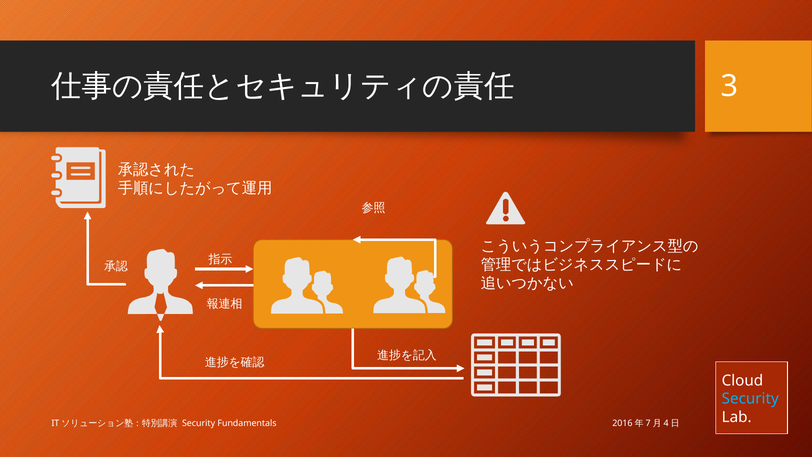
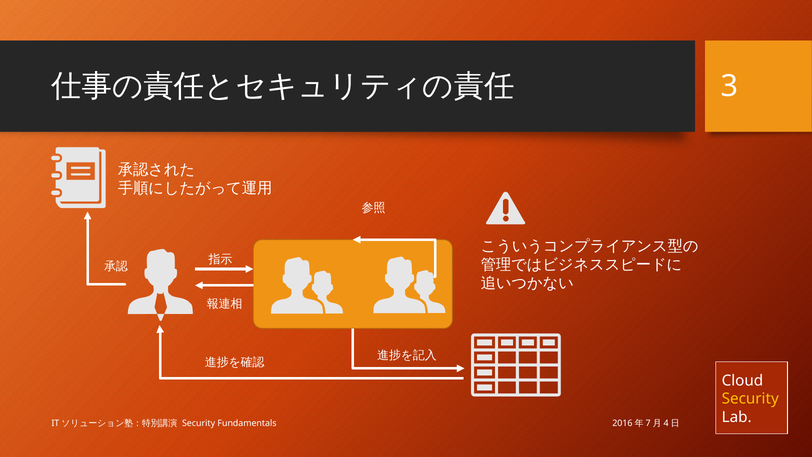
Security colour: light blue -> yellow (750, 399)
